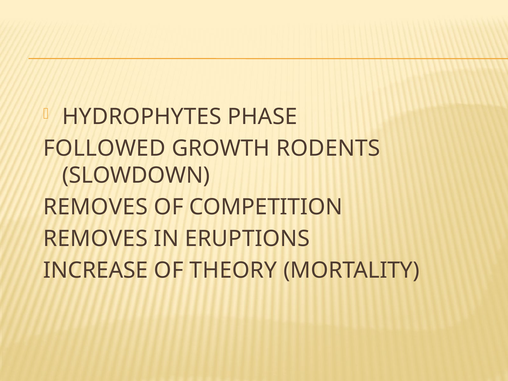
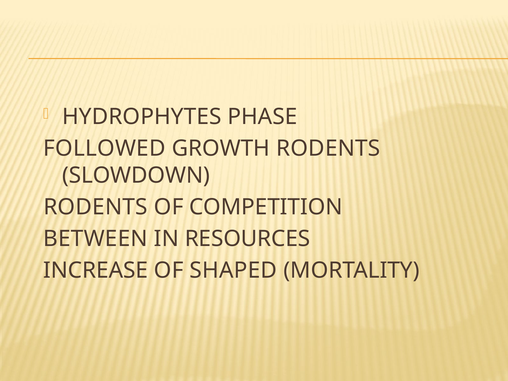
REMOVES: REMOVES -> RODENTS (95, 207)
REMOVES: REMOVES -> BETWEEN (95, 239)
ERUPTIONS: ERUPTIONS -> RESOURCES (247, 239)
THEORY: THEORY -> SHAPED (233, 270)
